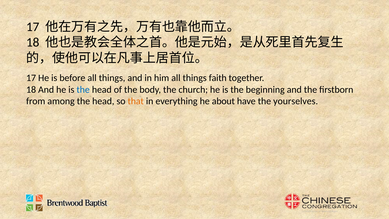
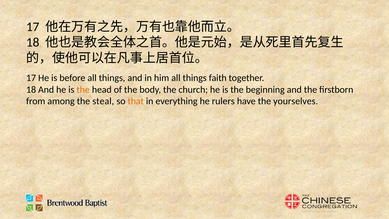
the colour: blue -> orange (83, 89)
among the head: head -> steal (103, 101)
about: about -> rulers (223, 101)
